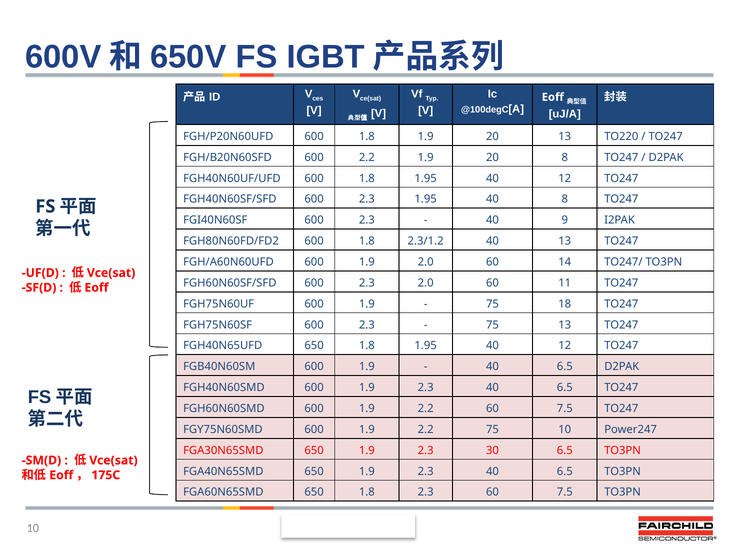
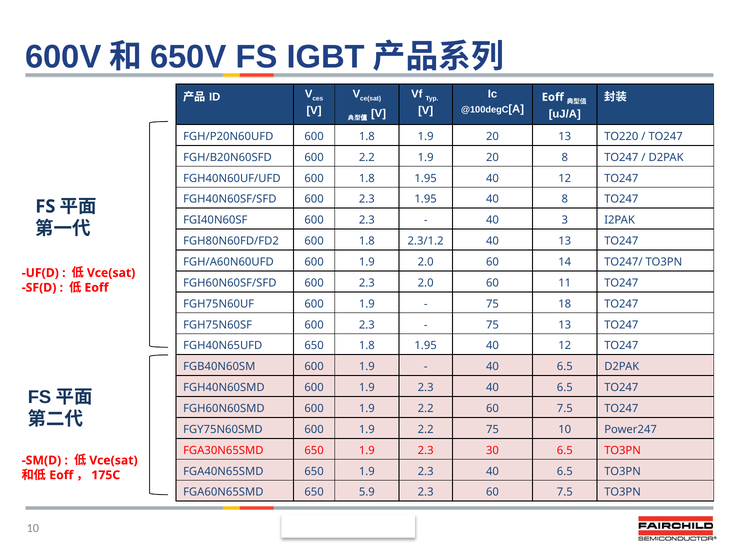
9: 9 -> 3 (565, 220)
FGA60N65SMD 650 1.8: 1.8 -> 5.9 (367, 492)
